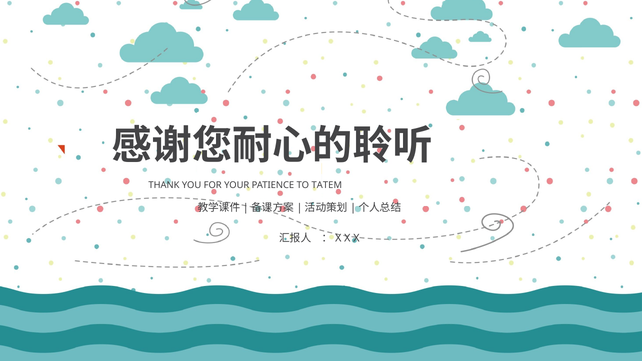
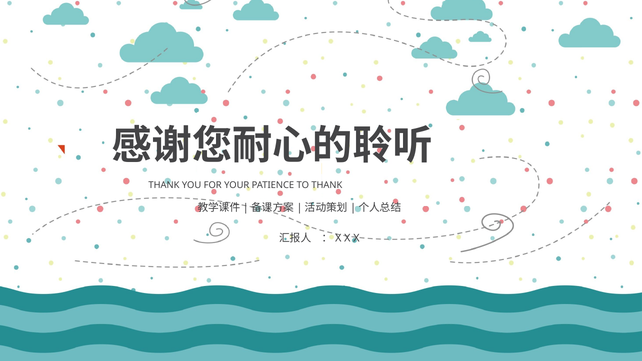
TO TATEM: TATEM -> THANK (327, 185)
